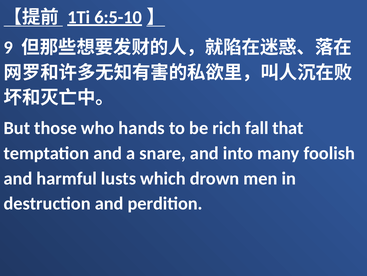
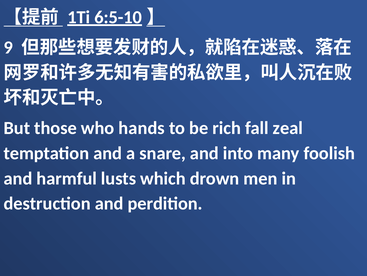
that: that -> zeal (288, 128)
